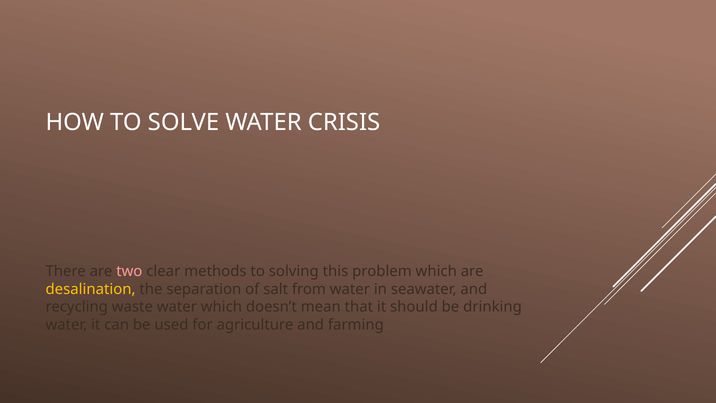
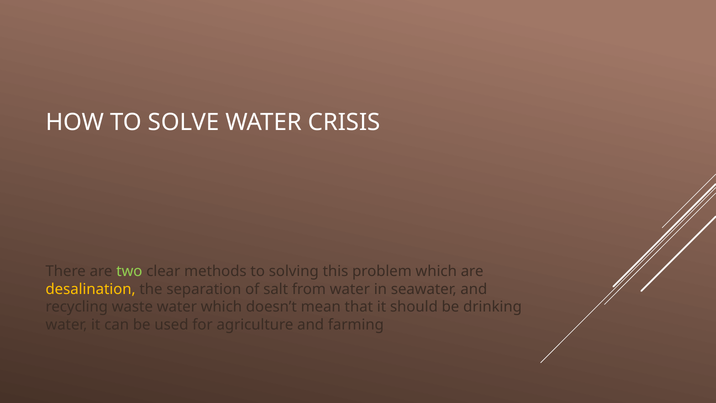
two colour: pink -> light green (129, 271)
